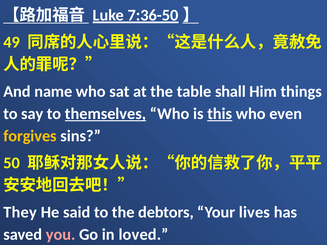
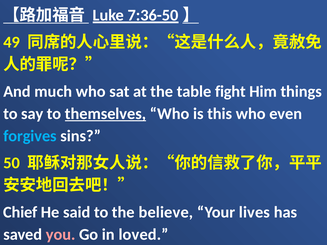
name: name -> much (53, 92)
shall: shall -> fight (230, 92)
this underline: present -> none (220, 114)
forgives colour: yellow -> light blue (30, 136)
They: They -> Chief (20, 212)
debtors: debtors -> believe (166, 212)
